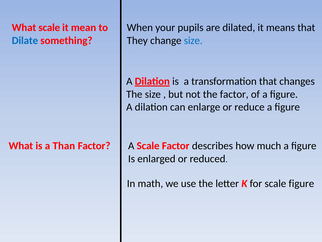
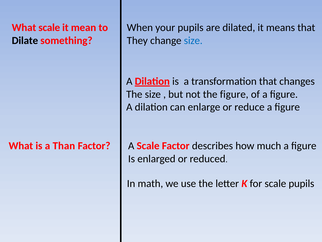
Dilate colour: blue -> black (25, 40)
the factor: factor -> figure (234, 94)
scale figure: figure -> pupils (301, 183)
